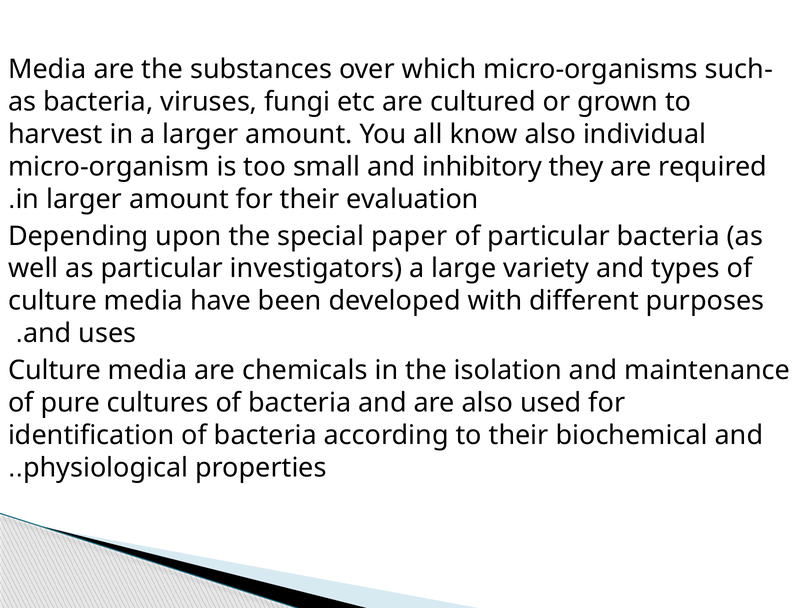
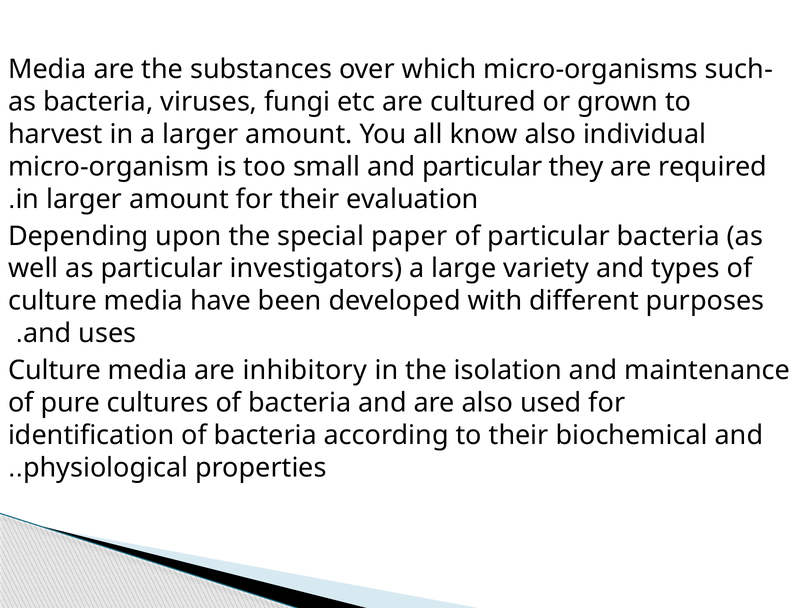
and inhibitory: inhibitory -> particular (482, 167)
chemicals: chemicals -> inhibitory (305, 370)
